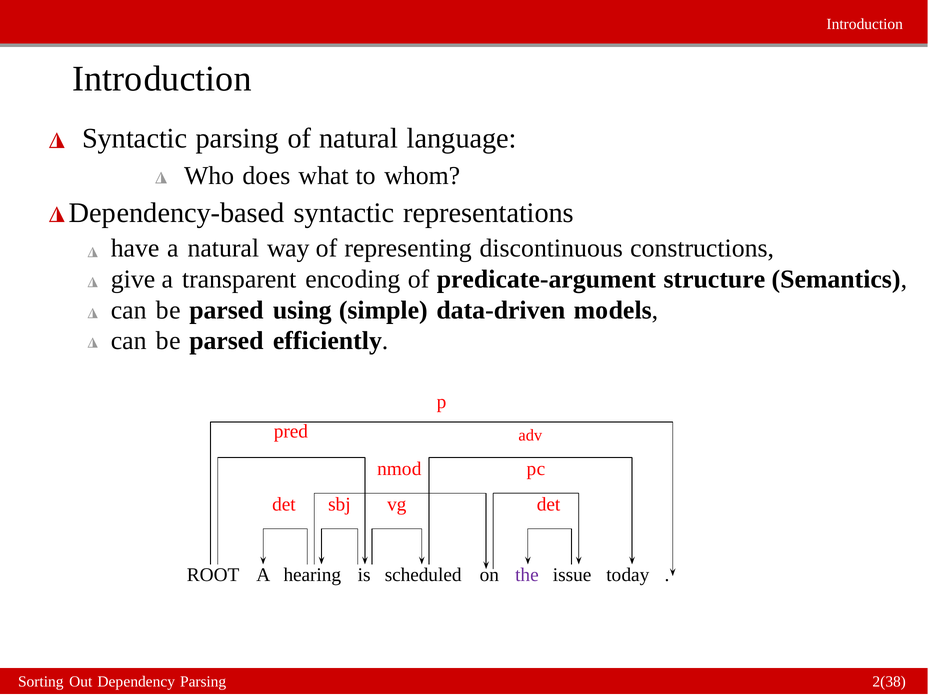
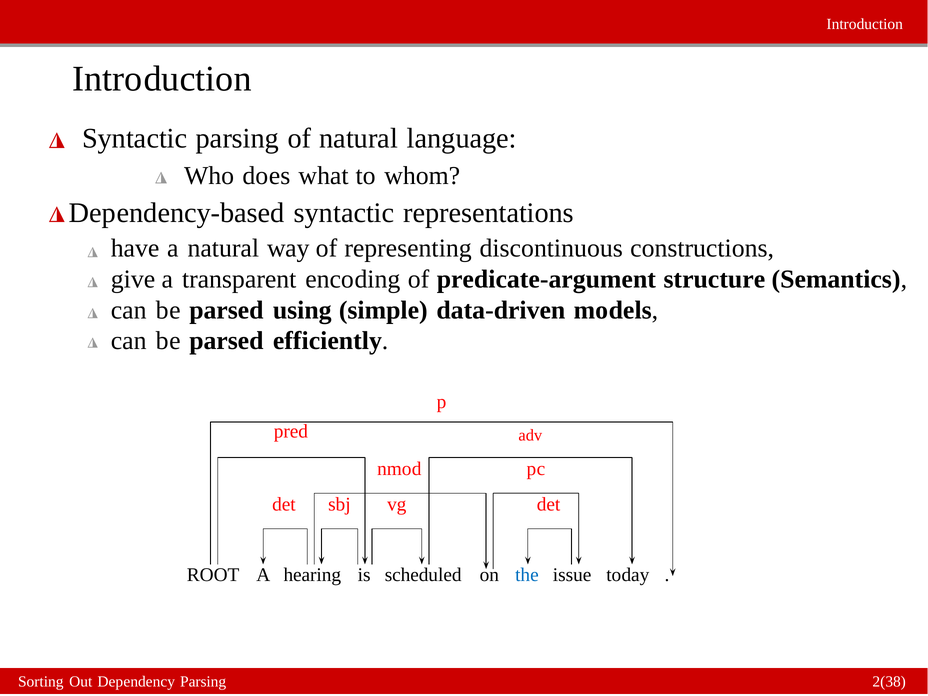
the colour: purple -> blue (527, 575)
